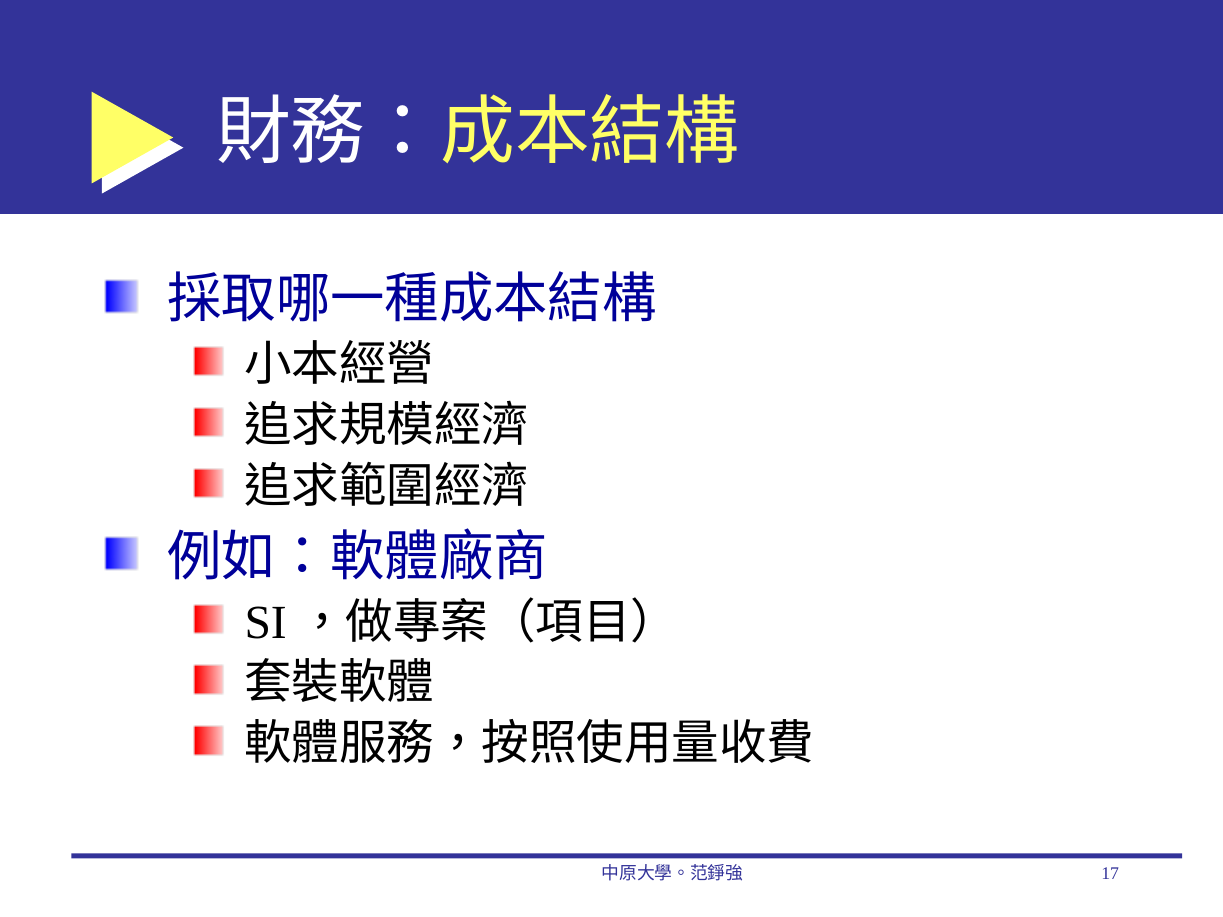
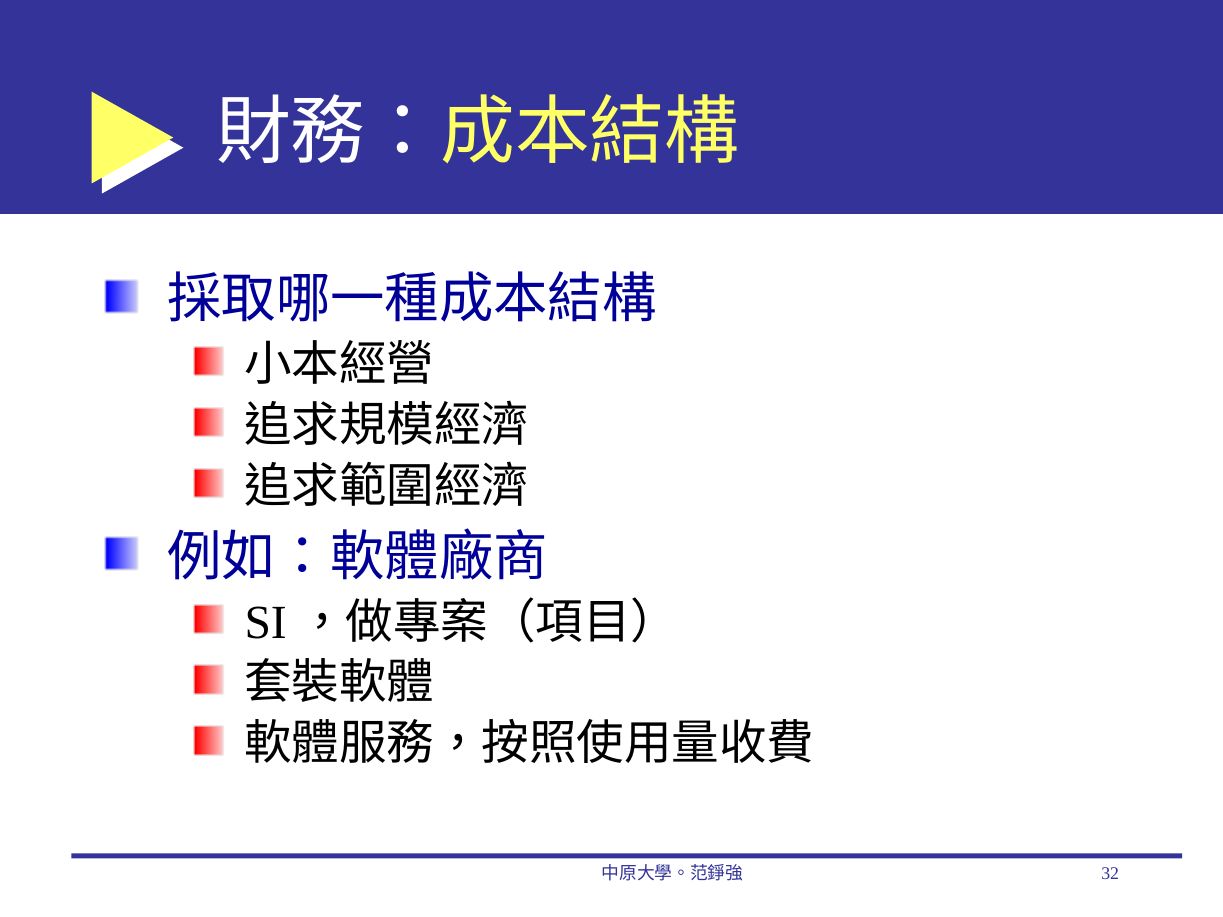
17: 17 -> 32 (1110, 874)
